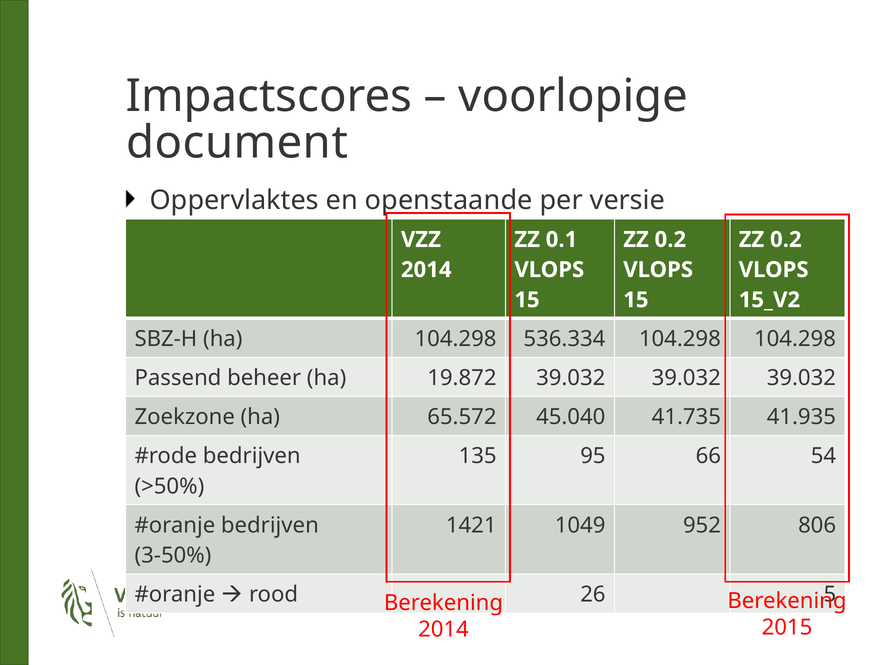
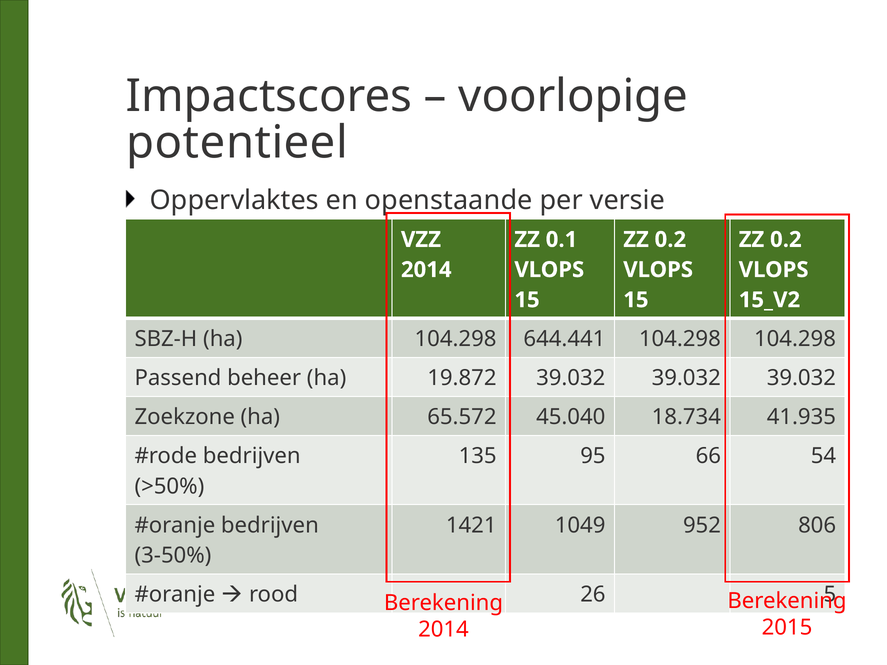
document: document -> potentieel (237, 143)
536.334: 536.334 -> 644.441 (564, 339)
41.735: 41.735 -> 18.734 (686, 417)
